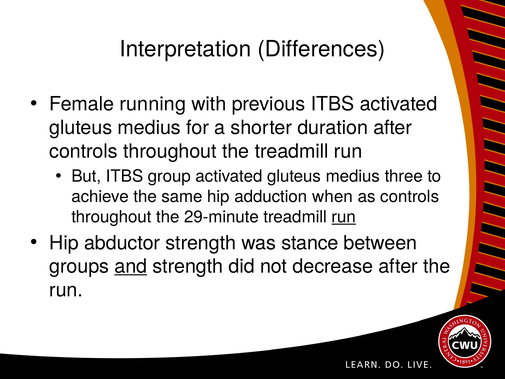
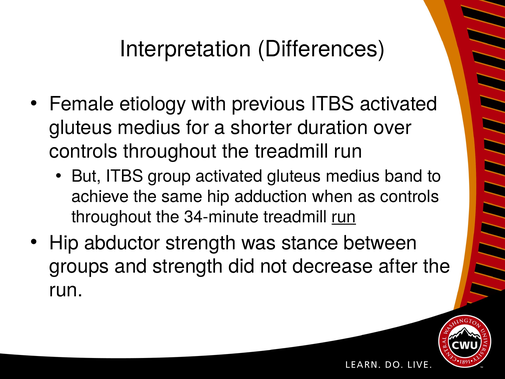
running: running -> etiology (153, 104)
duration after: after -> over (393, 128)
three: three -> band (404, 176)
29-minute: 29-minute -> 34-minute (222, 217)
and underline: present -> none (131, 266)
